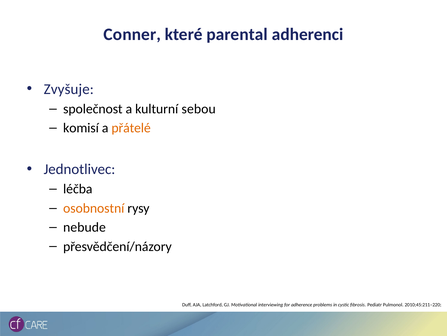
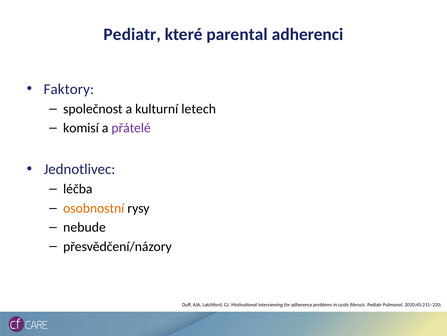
Conner: Conner -> Pediatr (132, 34)
Zvyšuje: Zvyšuje -> Faktory (69, 89)
sebou: sebou -> letech (199, 109)
přátelé colour: orange -> purple (131, 128)
